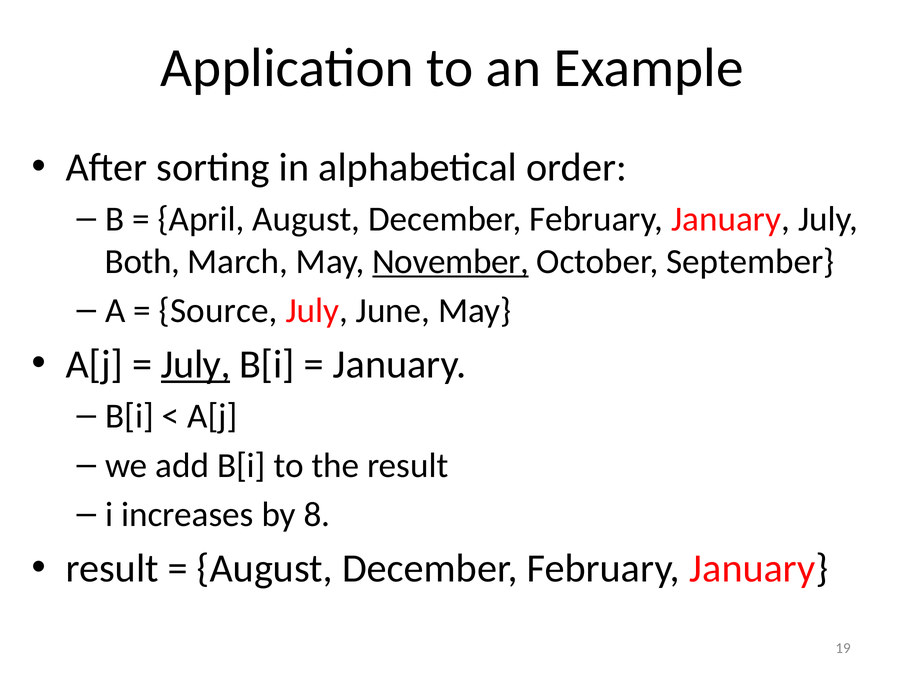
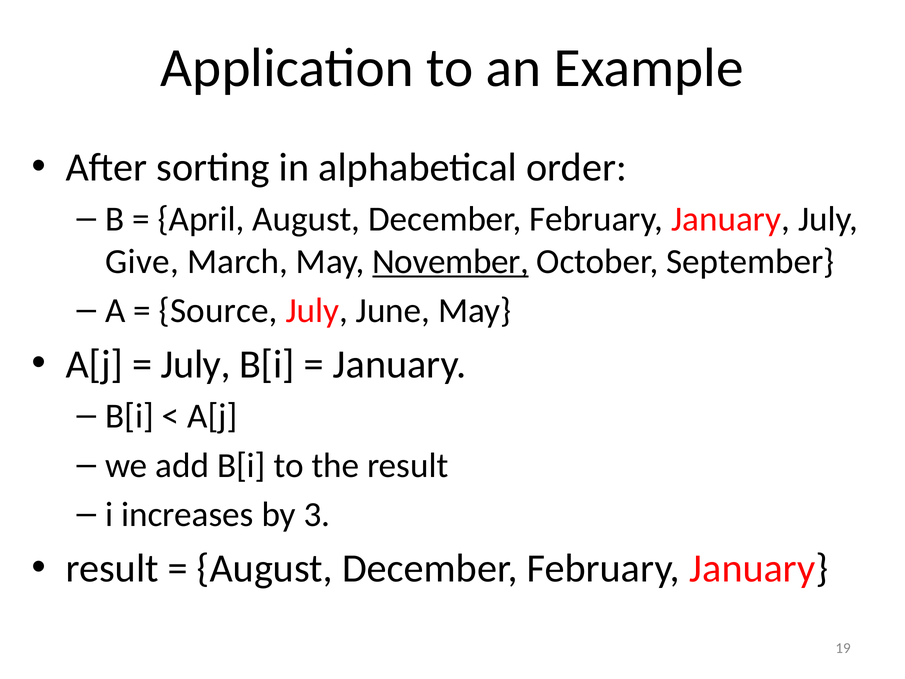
Both: Both -> Give (142, 261)
July underline: present -> none (196, 364)
8: 8 -> 3 (317, 514)
